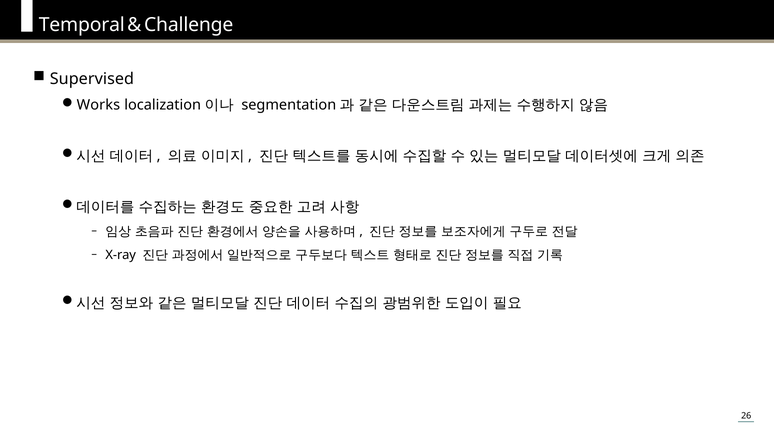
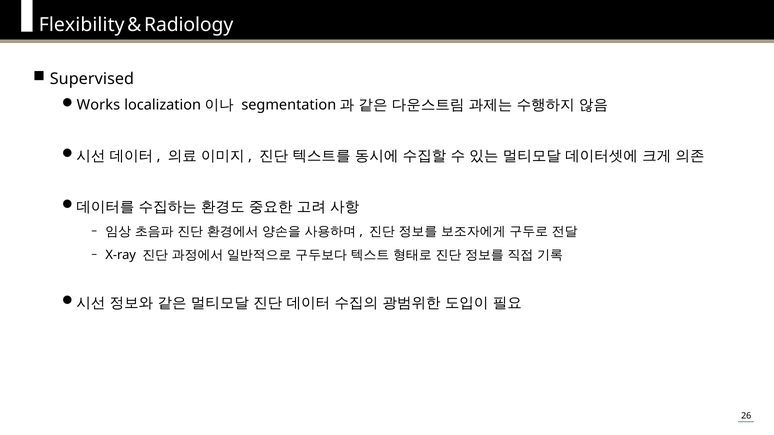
Temporal: Temporal -> Flexibility (82, 25)
Challenge: Challenge -> Radiology (189, 25)
